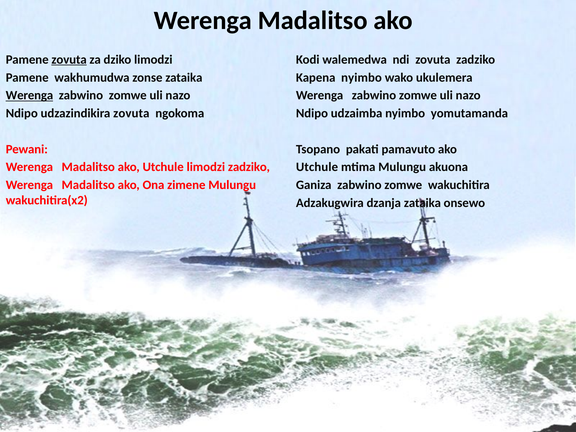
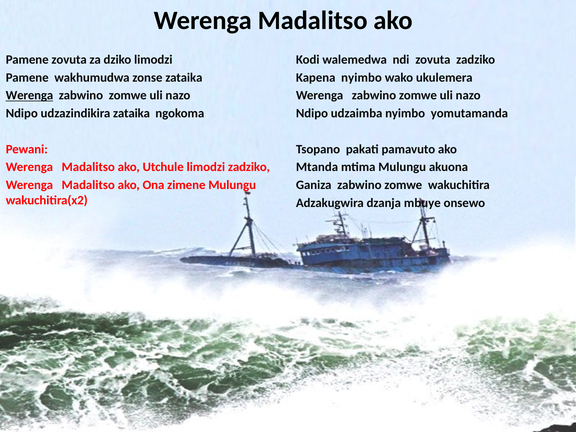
zovuta underline: present -> none (69, 60)
udzazindikira zovuta: zovuta -> zataika (131, 113)
Utchule: Utchule -> Mtanda (317, 167)
dzanja zataika: zataika -> mbuye (422, 203)
